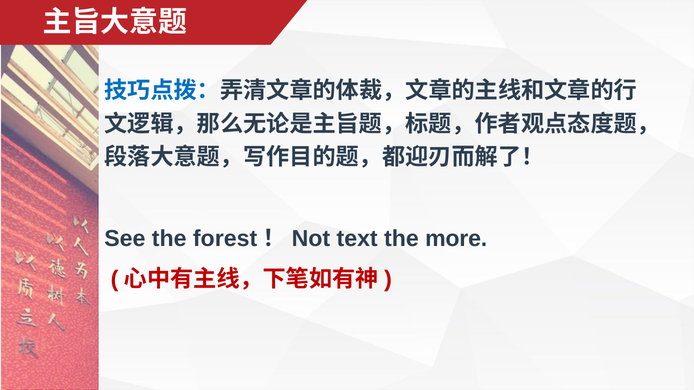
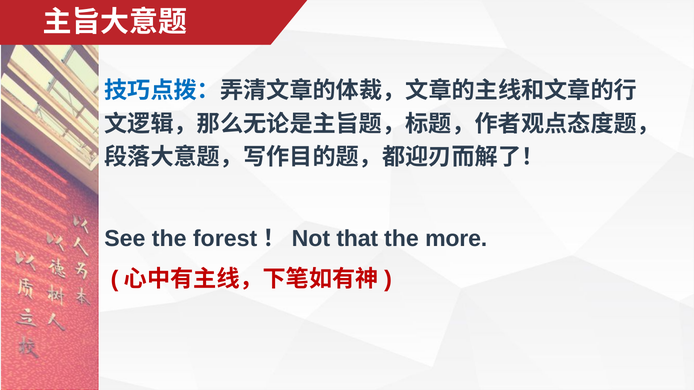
text: text -> that (357, 239)
